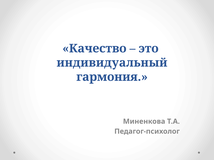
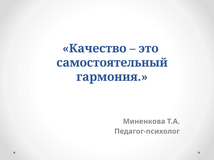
индивидуальный: индивидуальный -> самостоятельный (112, 63)
